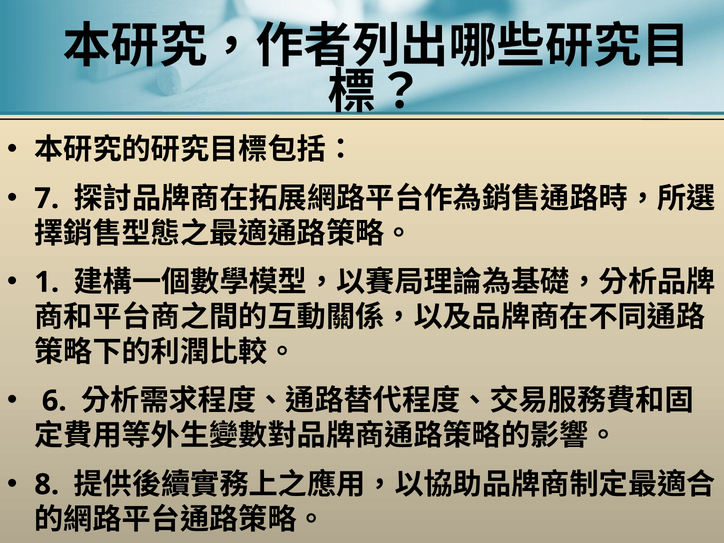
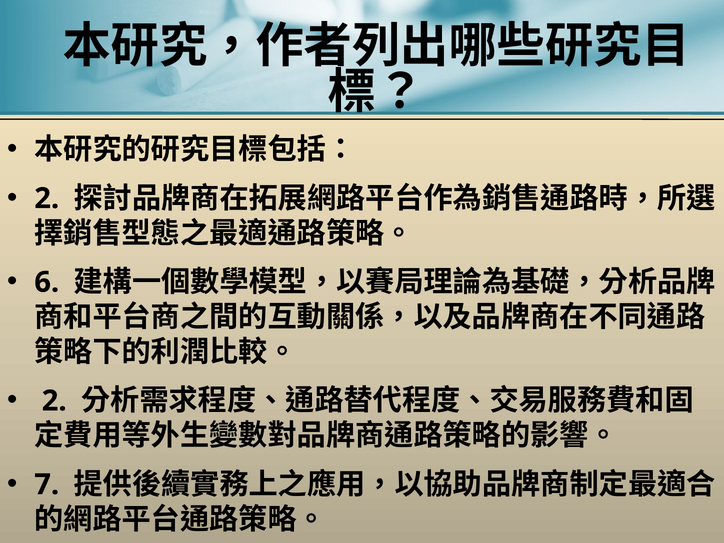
7: 7 -> 2 (47, 198)
1: 1 -> 6 (47, 282)
6: 6 -> 2 (54, 401)
8: 8 -> 7 (47, 485)
